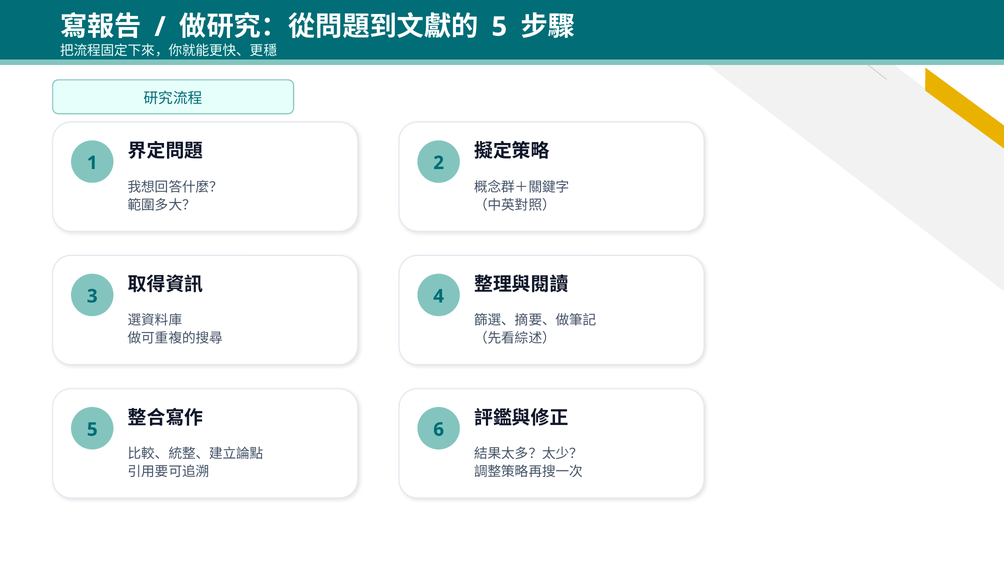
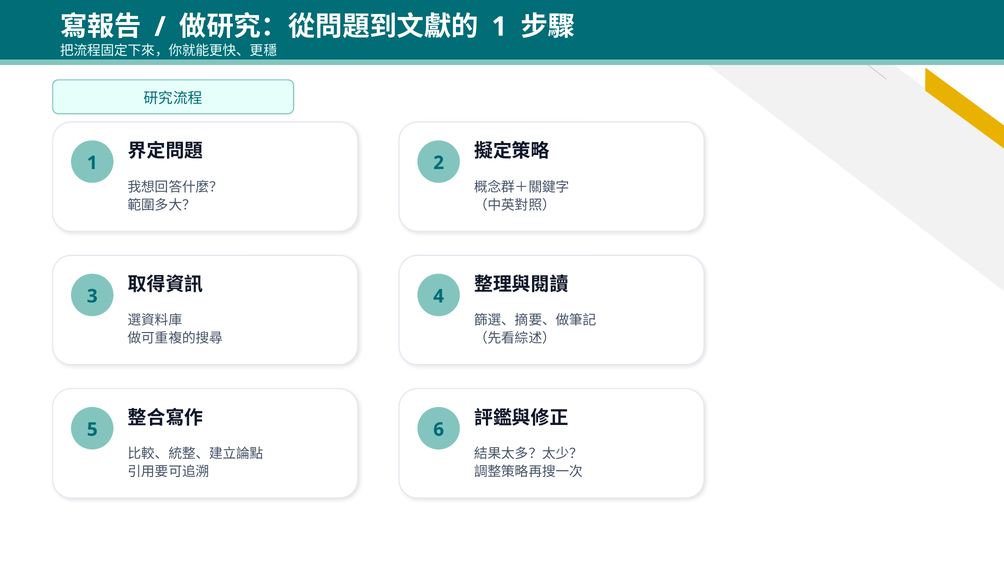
5: 5 -> 1 (499, 27)
